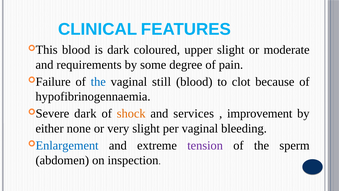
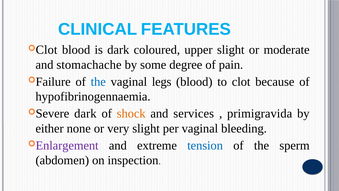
This: This -> Clot (47, 50)
requirements: requirements -> stomachache (89, 65)
still: still -> legs (162, 82)
improvement: improvement -> primigravida (260, 113)
Enlargement colour: blue -> purple (67, 145)
tension colour: purple -> blue (205, 145)
